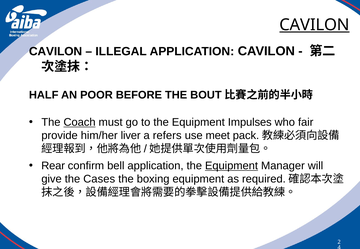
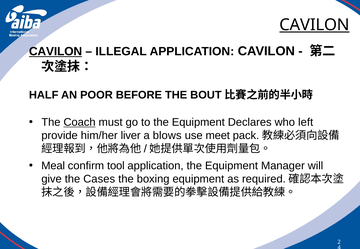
CAVILON underline: none -> present (56, 52)
Impulses: Impulses -> Declares (250, 122)
fair: fair -> left (306, 122)
refers: refers -> blows (167, 136)
Rear: Rear -> Meal (53, 166)
bell: bell -> tool (116, 166)
Equipment underline: present -> none (232, 166)
